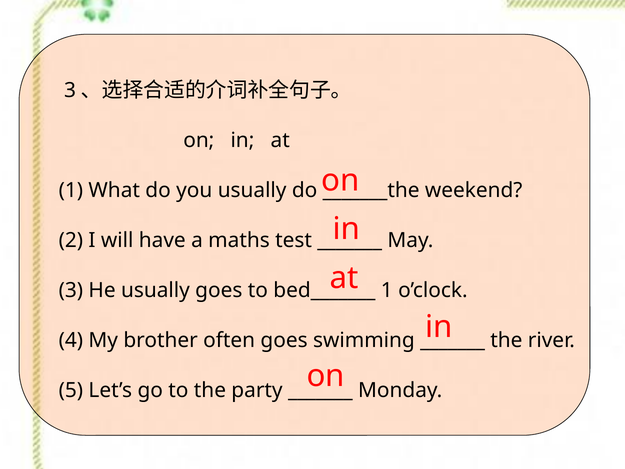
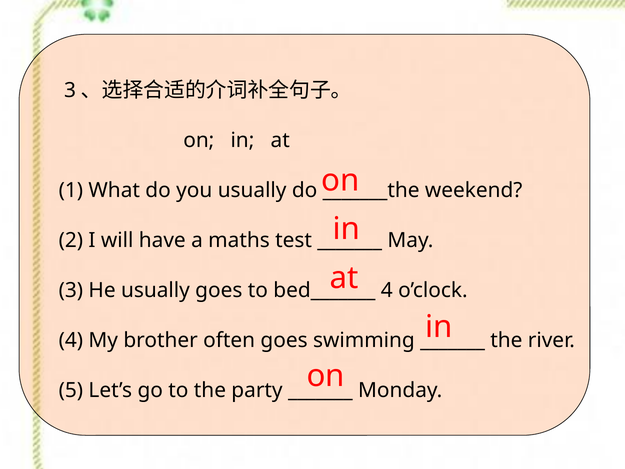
1: 1 -> 4 (387, 290)
